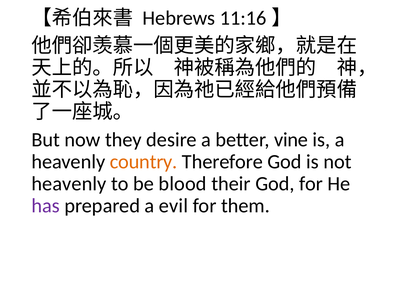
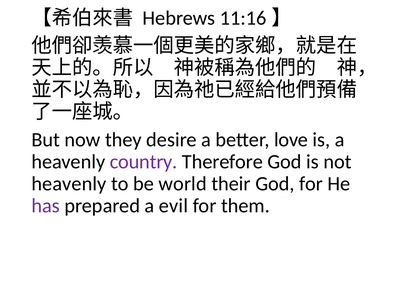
vine: vine -> love (291, 139)
country colour: orange -> purple (144, 161)
blood: blood -> world (183, 183)
